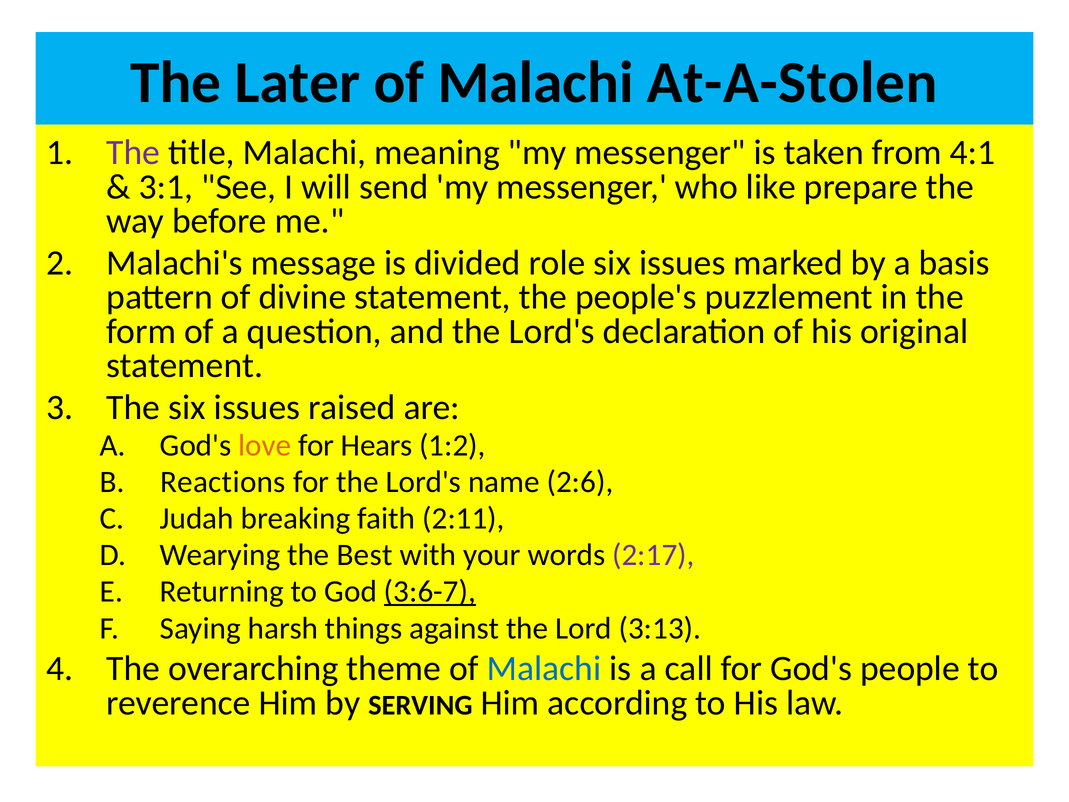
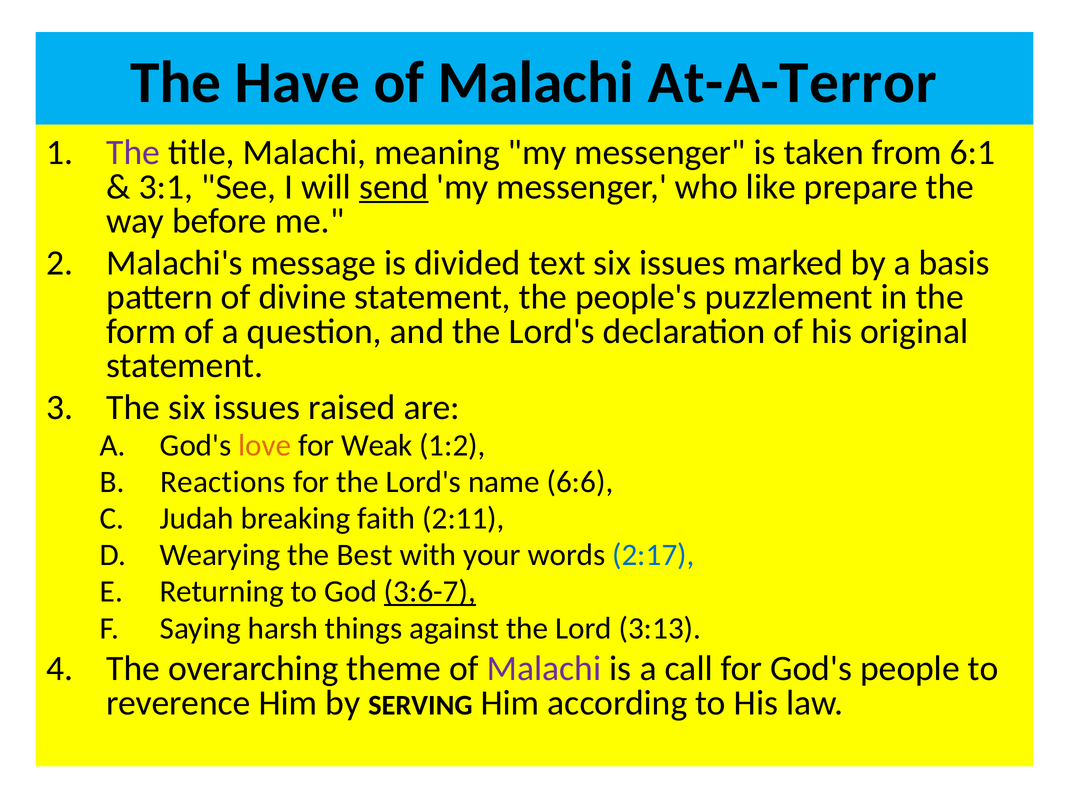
Later: Later -> Have (297, 83)
At-A-Stolen: At-A-Stolen -> At-A-Terror (792, 83)
4:1: 4:1 -> 6:1 (973, 153)
send underline: none -> present (394, 187)
role: role -> text (557, 263)
Hears: Hears -> Weak (377, 445)
2:6: 2:6 -> 6:6 (580, 482)
2:17 colour: purple -> blue (653, 555)
Malachi colour: blue -> purple (544, 668)
